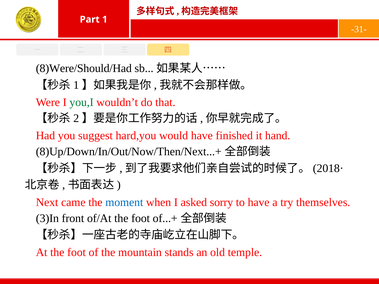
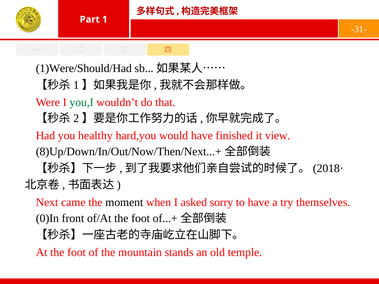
8)Were/Should/Had: 8)Were/Should/Had -> 1)Were/Should/Had (84, 68)
suggest: suggest -> healthy (95, 136)
hand: hand -> view (278, 136)
moment colour: blue -> black (124, 202)
3)In: 3)In -> 0)In (47, 218)
